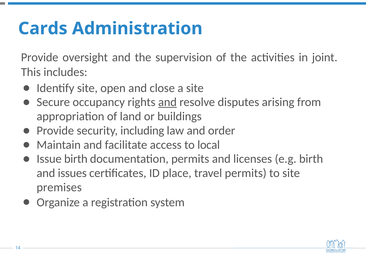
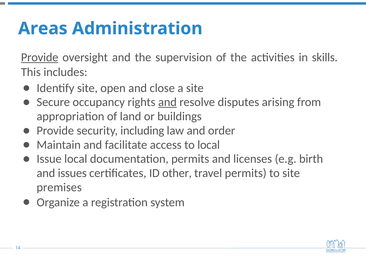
Cards: Cards -> Areas (43, 28)
Provide underline: none -> present (40, 57)
joint: joint -> skills (325, 57)
Issue birth: birth -> local (76, 159)
place: place -> other (177, 173)
